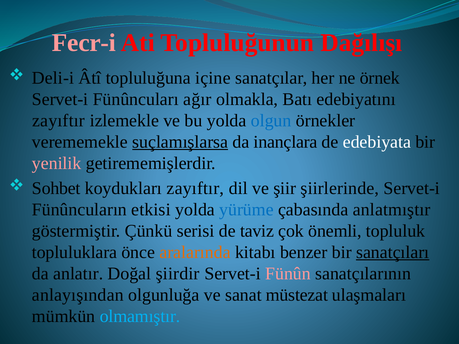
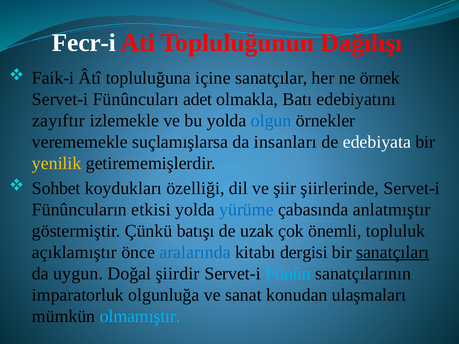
Fecr-i colour: pink -> white (84, 43)
Deli-i: Deli-i -> Faik-i (53, 78)
ağır: ağır -> adet (198, 99)
suçlamışlarsa underline: present -> none (180, 142)
inançlara: inançlara -> insanları (285, 142)
yenilik colour: pink -> yellow (57, 163)
koydukları zayıftır: zayıftır -> özelliği (195, 188)
serisi: serisi -> batışı (196, 231)
taviz: taviz -> uzak (257, 231)
topluluklara: topluluklara -> açıklamıştır (74, 252)
aralarında colour: orange -> blue (195, 252)
benzer: benzer -> dergisi (304, 252)
anlatır: anlatır -> uygun (78, 274)
Fünûn colour: pink -> light blue (288, 274)
anlayışından: anlayışından -> imparatorluk (78, 295)
müstezat: müstezat -> konudan (297, 295)
